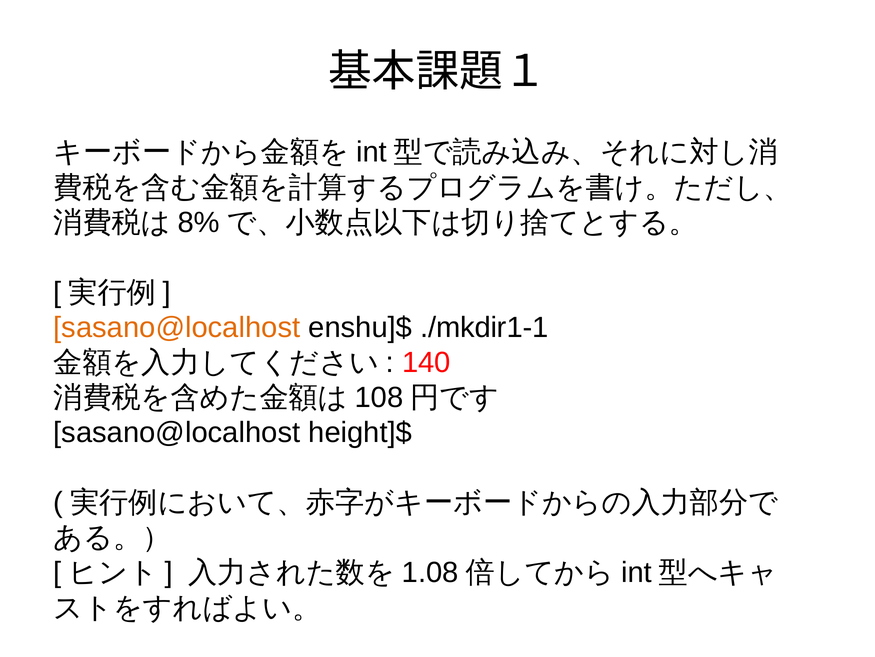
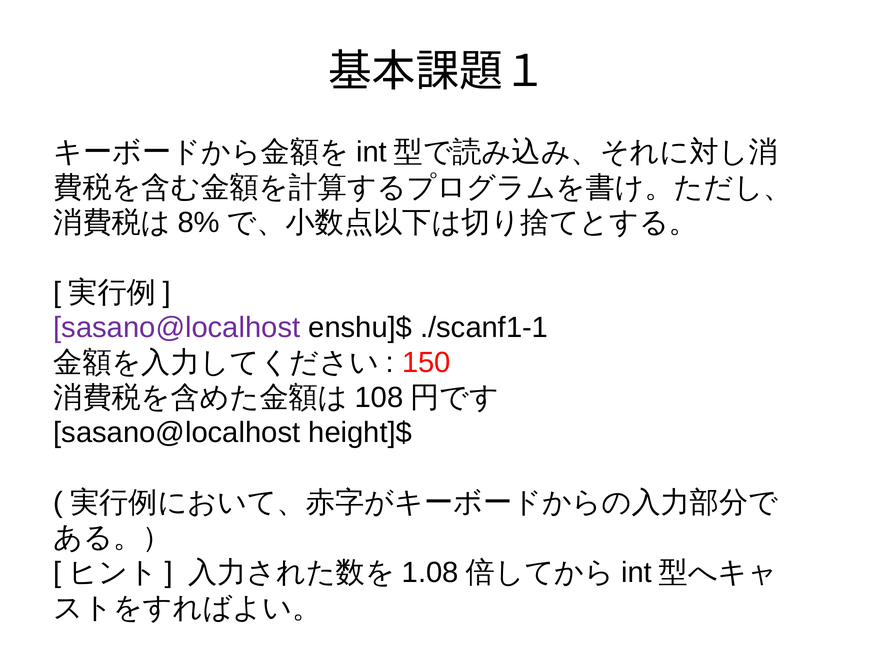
sasano@localhost colour: orange -> purple (177, 327)
./mkdir1-1: ./mkdir1-1 -> ./scanf1-1 (484, 327)
140: 140 -> 150 (426, 362)
